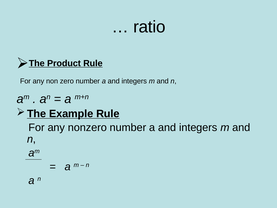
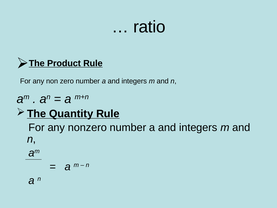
Example: Example -> Quantity (71, 114)
